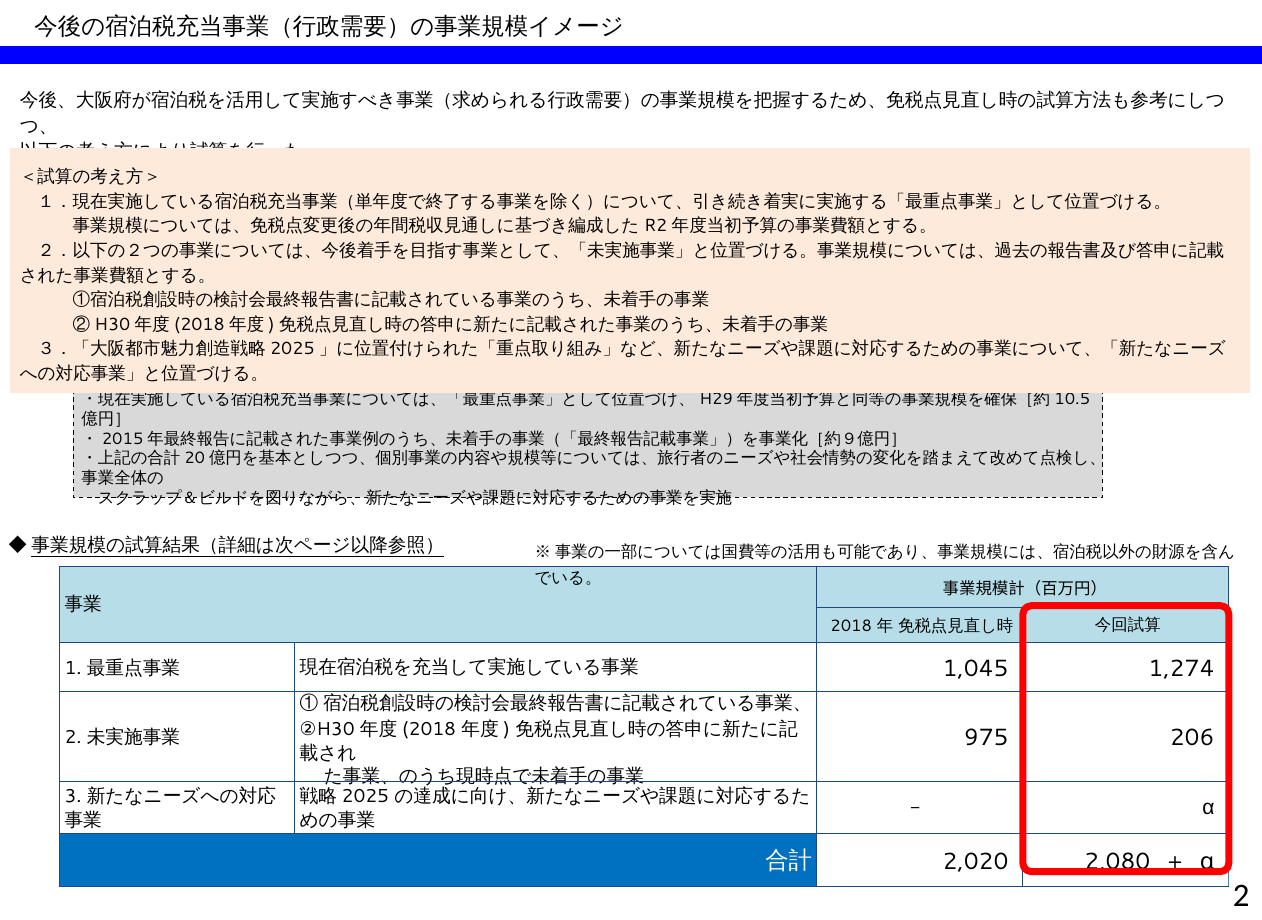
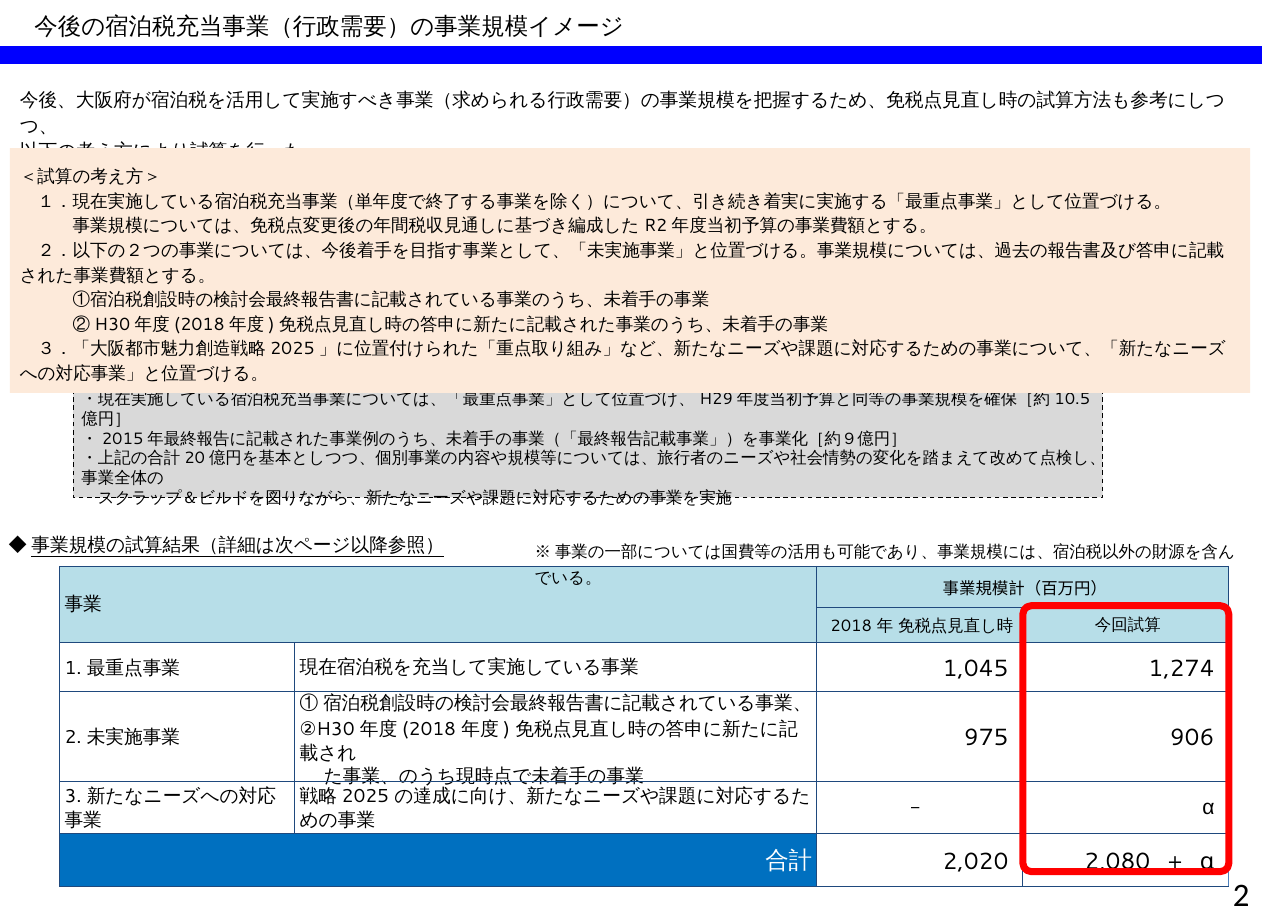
206: 206 -> 906 (1192, 738)
